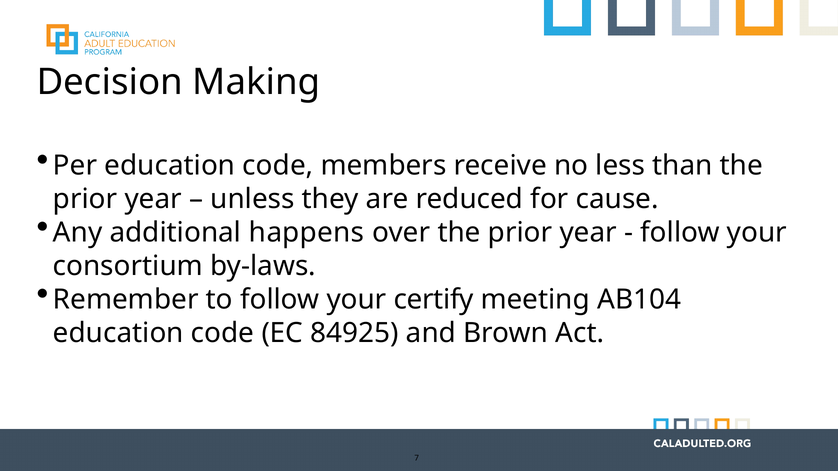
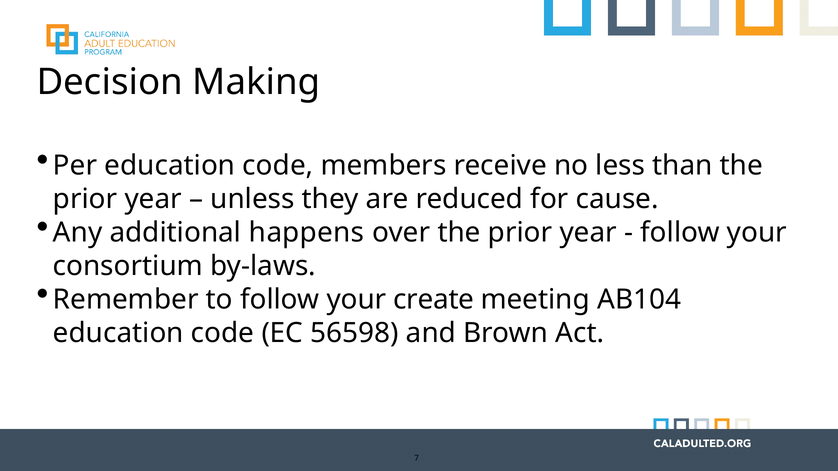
certify: certify -> create (434, 300)
84925: 84925 -> 56598 (355, 333)
